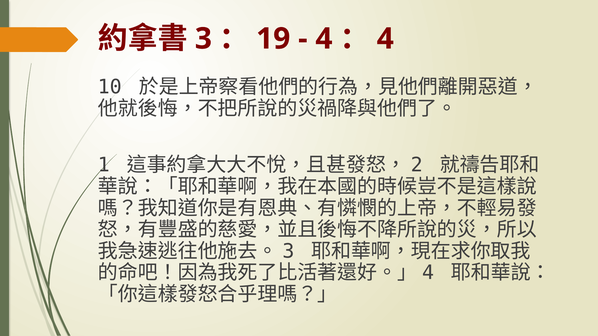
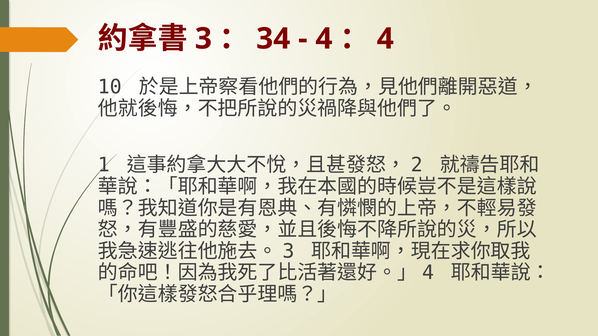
19: 19 -> 34 (273, 39)
